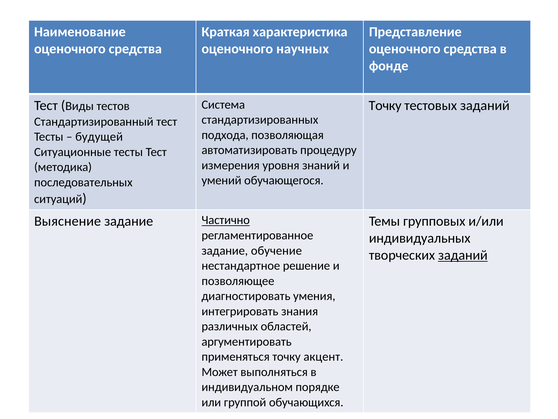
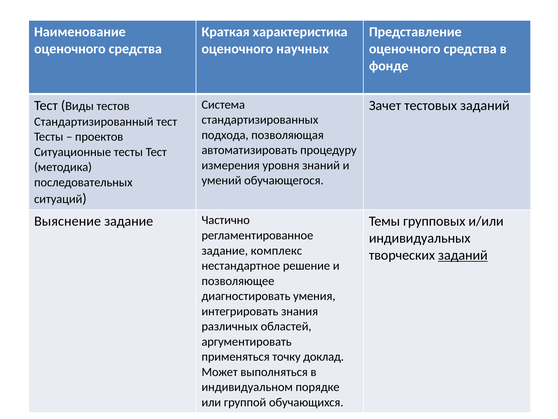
Точку: Точку -> Зачет (385, 105)
будущей: будущей -> проектов (99, 137)
Частично underline: present -> none (226, 220)
обучение: обучение -> комплекс (276, 250)
акцент: акцент -> доклад (324, 356)
